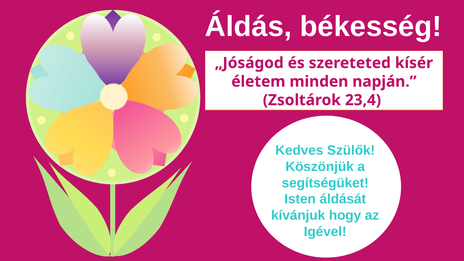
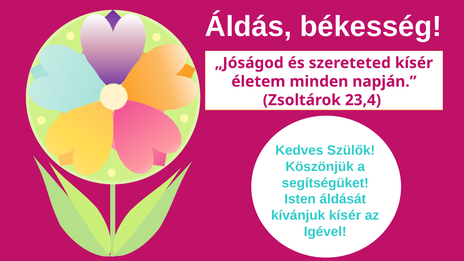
kívánjuk hogy: hogy -> kísér (345, 215)
